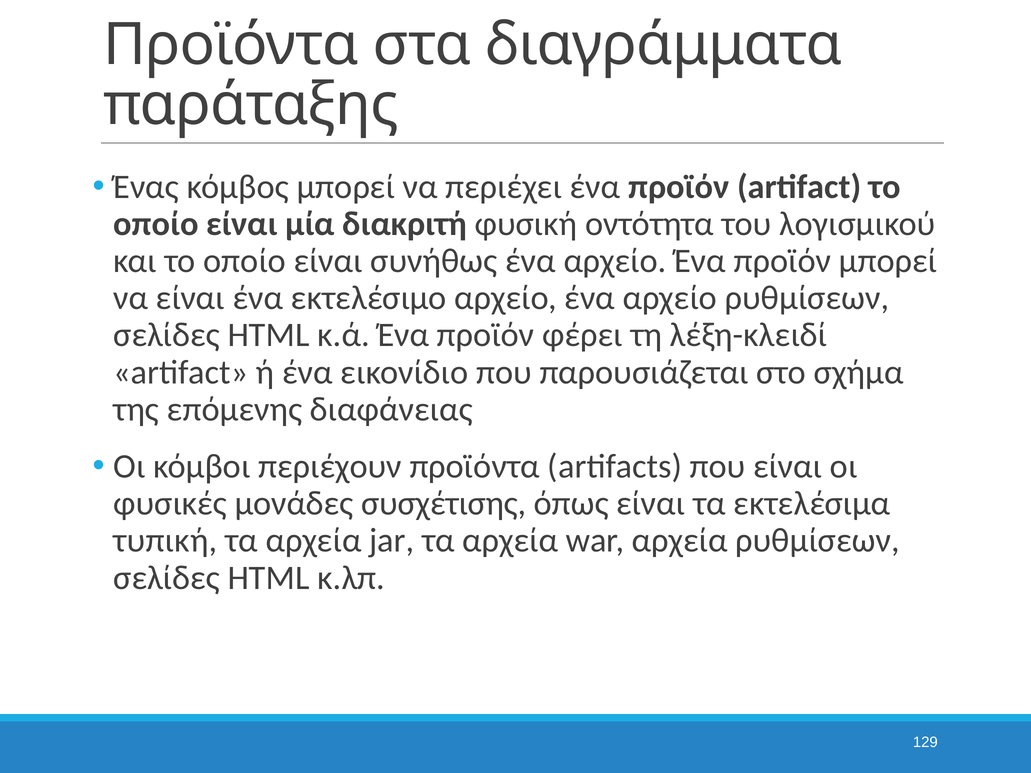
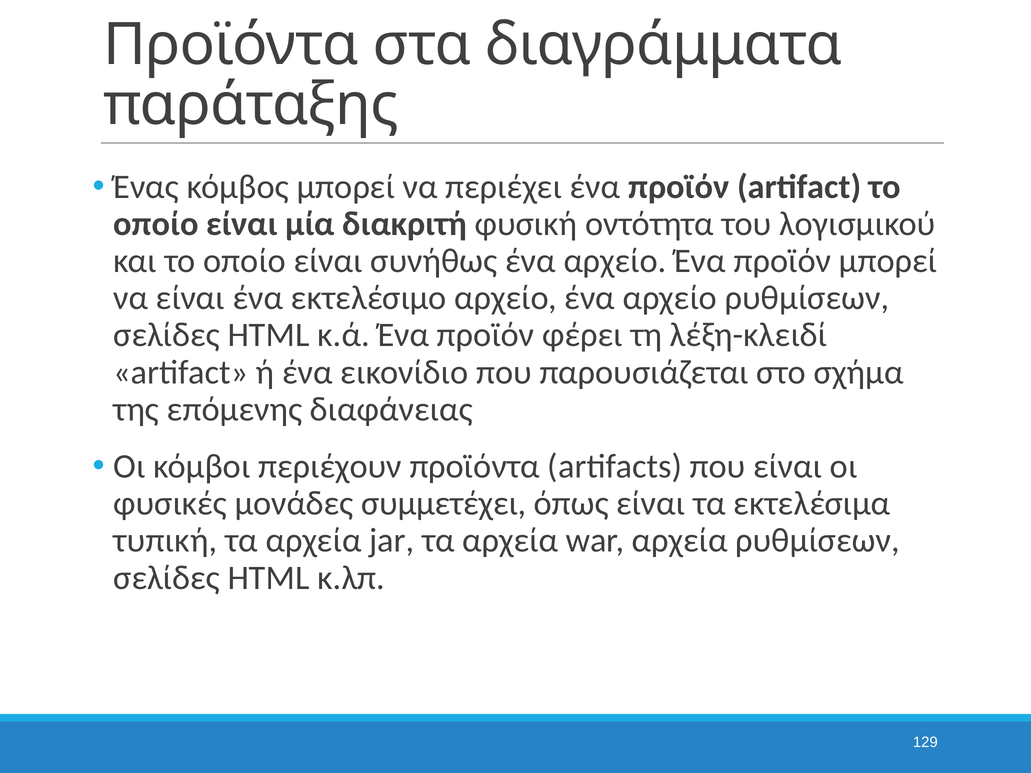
συσχέτισης: συσχέτισης -> συμμετέχει (444, 504)
